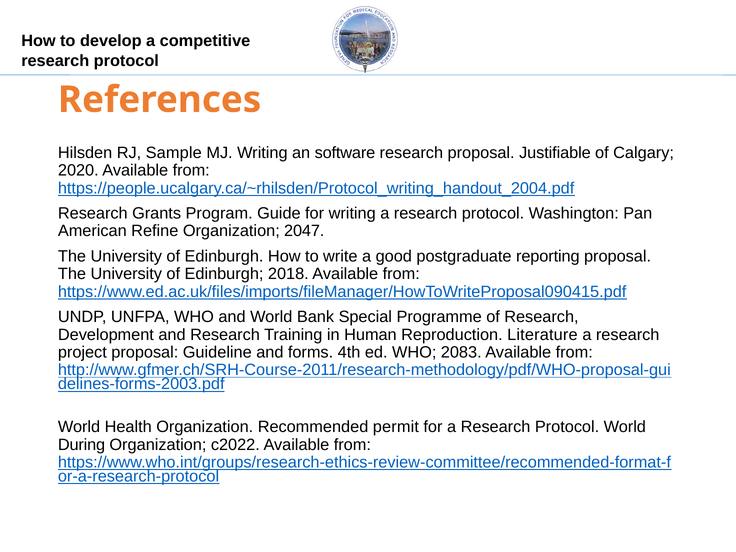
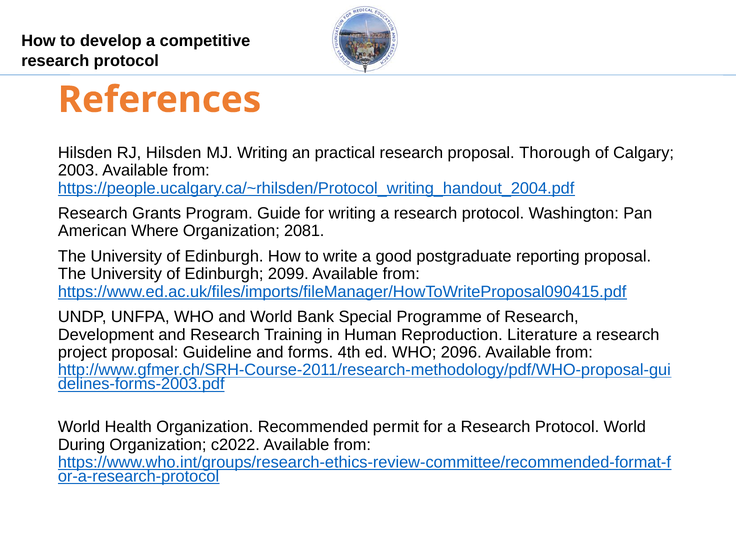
RJ Sample: Sample -> Hilsden (174, 153)
software: software -> practical (345, 153)
Justifiable: Justifiable -> Thorough (555, 153)
2020: 2020 -> 2003 (78, 170)
Refine: Refine -> Where (155, 231)
2047: 2047 -> 2081 (304, 231)
2018: 2018 -> 2099 (288, 274)
2083: 2083 -> 2096 (461, 352)
